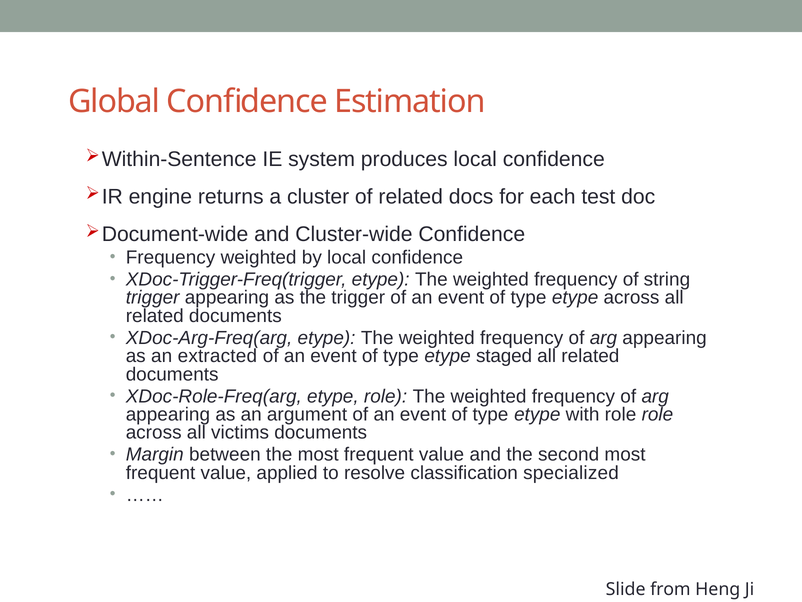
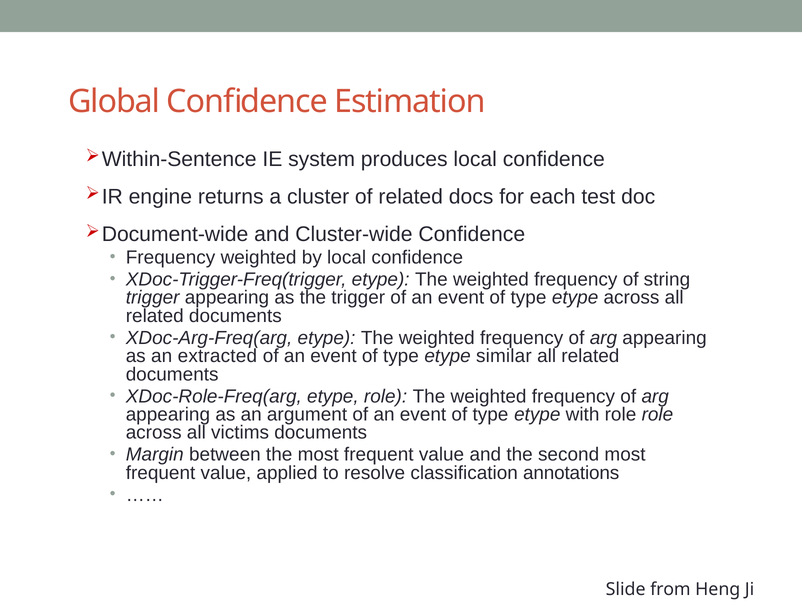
staged: staged -> similar (504, 356)
specialized: specialized -> annotations (571, 472)
